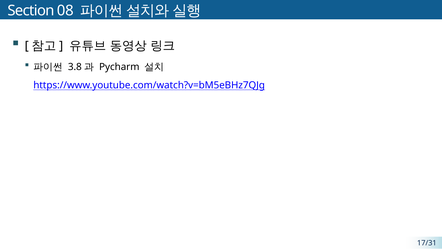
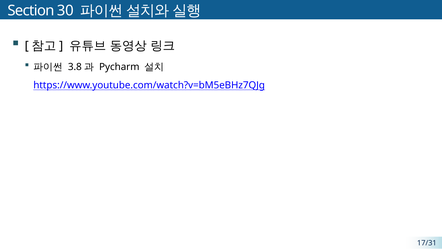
08: 08 -> 30 (65, 11)
